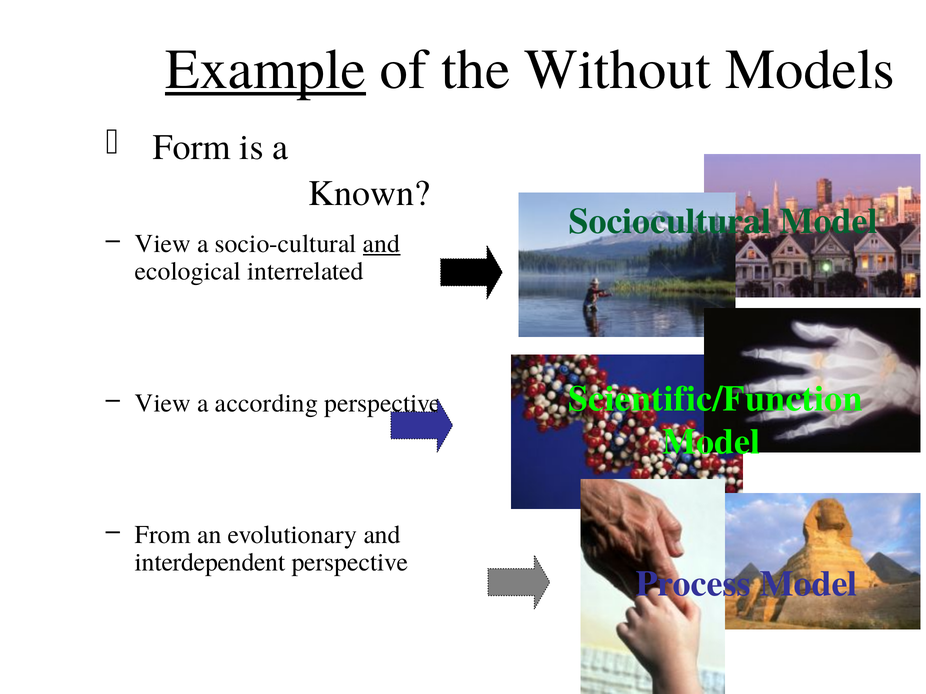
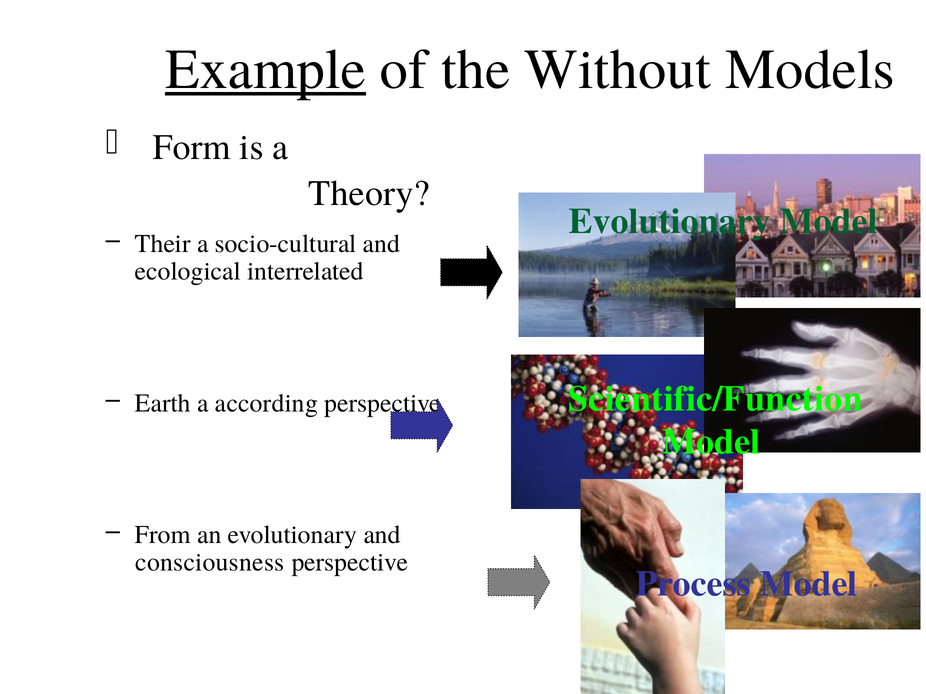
Known: Known -> Theory (369, 193)
Sociocultural: Sociocultural -> Evolutionary (670, 222)
View: View -> Their (163, 244)
and underline: present -> none (382, 244)
View: View -> Earth (163, 403)
interdependent: interdependent -> consciousness (210, 563)
